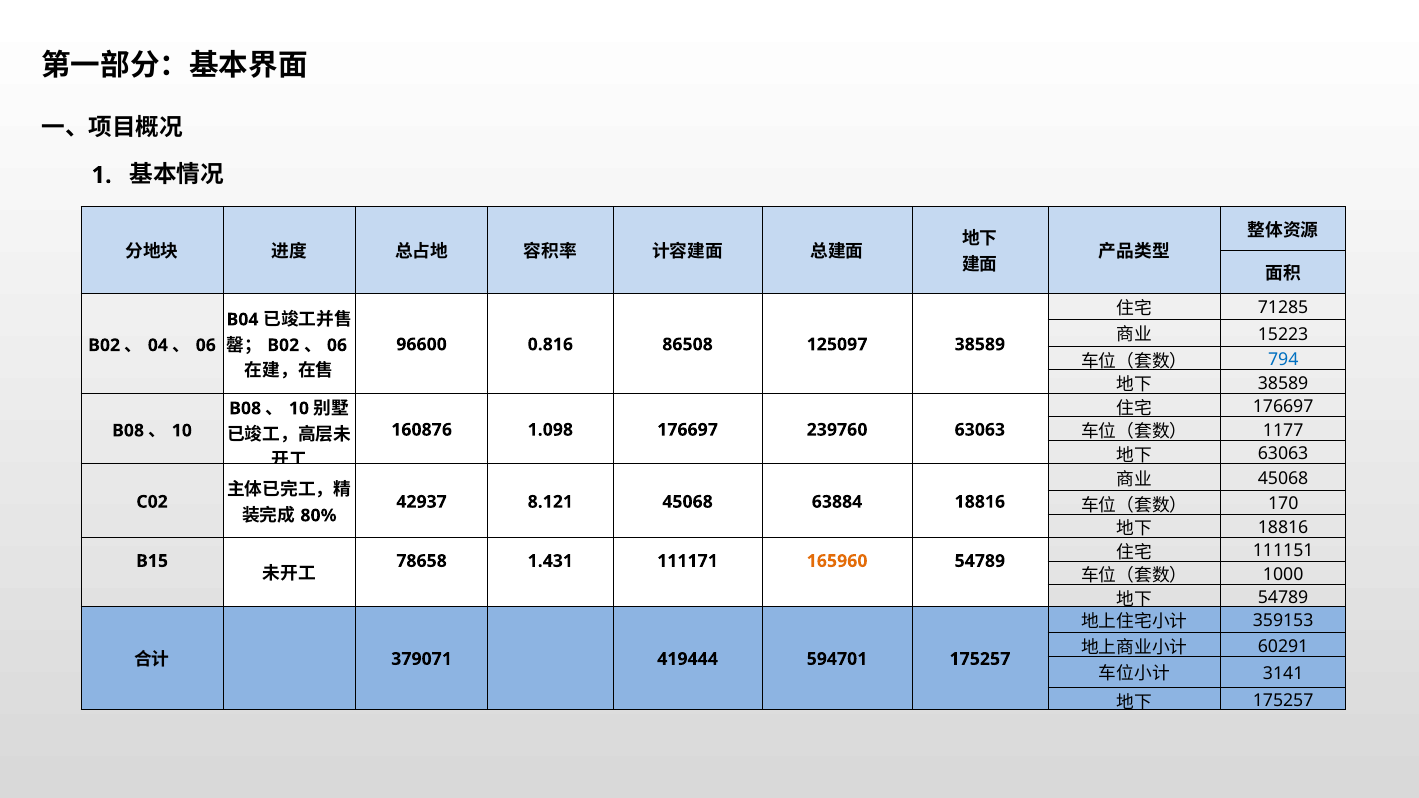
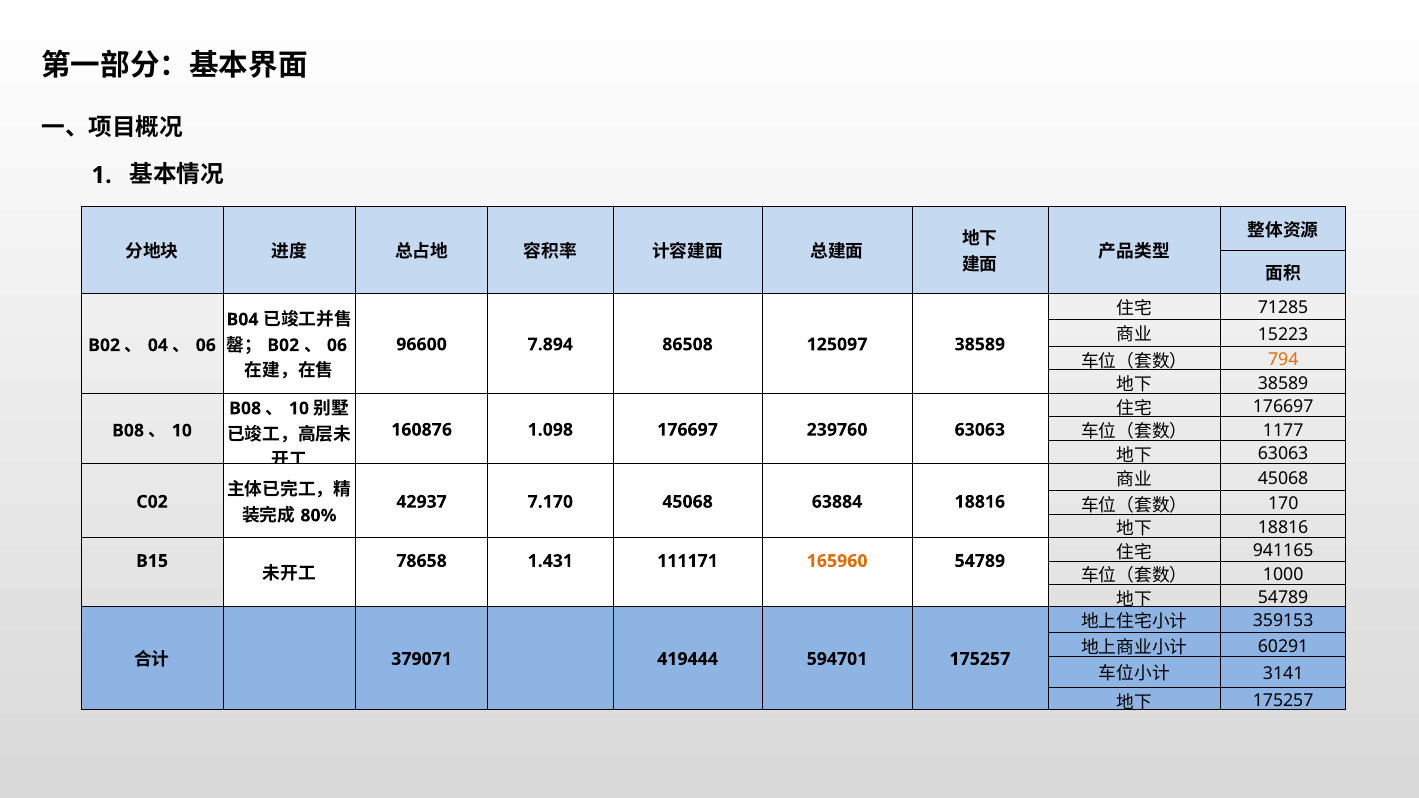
0.816: 0.816 -> 7.894 (550, 345)
794 colour: blue -> orange (1283, 360)
8.121: 8.121 -> 7.170 (550, 502)
111151: 111151 -> 941165 (1283, 551)
